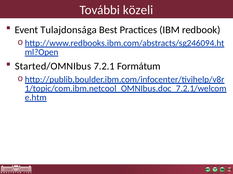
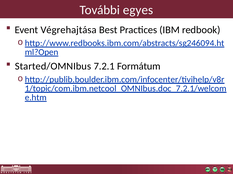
közeli: közeli -> egyes (138, 10)
Tulajdonsága: Tulajdonsága -> Végrehajtása (69, 30)
